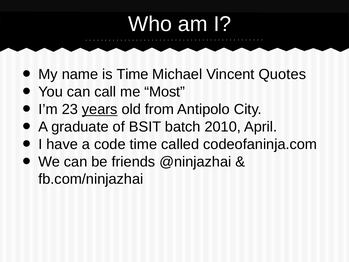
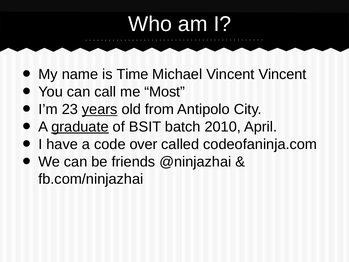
Vincent Quotes: Quotes -> Vincent (282, 74)
graduate underline: none -> present (80, 127)
code time: time -> over (143, 144)
